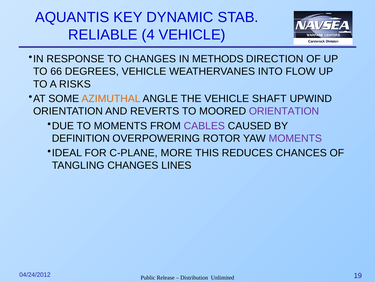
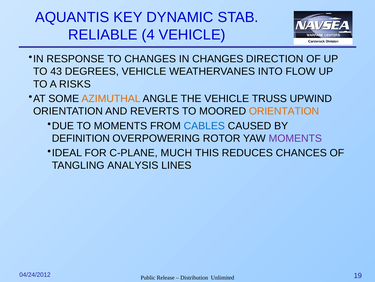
IN METHODS: METHODS -> CHANGES (218, 59)
66: 66 -> 43 (56, 71)
SHAFT: SHAFT -> TRUSS (269, 98)
ORIENTATION colour: purple -> orange (284, 111)
CABLES colour: purple -> blue (204, 126)
MORE: MORE -> MUCH (176, 153)
TANGLING CHANGES: CHANGES -> ANALYSIS (133, 165)
